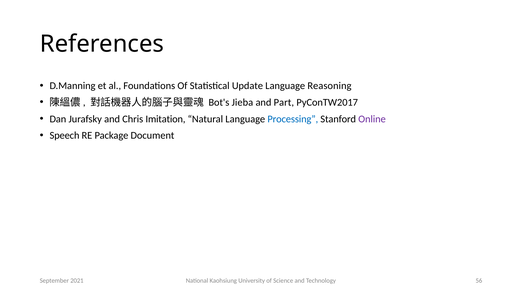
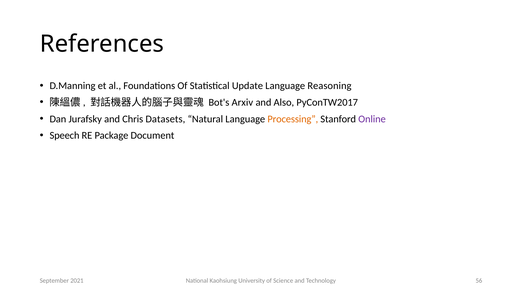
Jieba: Jieba -> Arxiv (242, 102)
Part: Part -> Also (284, 102)
Imitation: Imitation -> Datasets (165, 119)
Processing colour: blue -> orange (293, 119)
